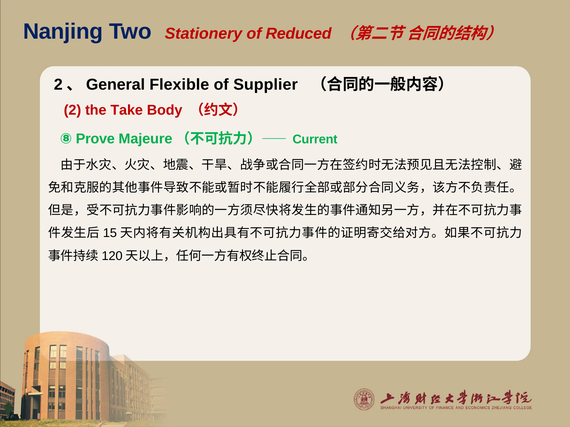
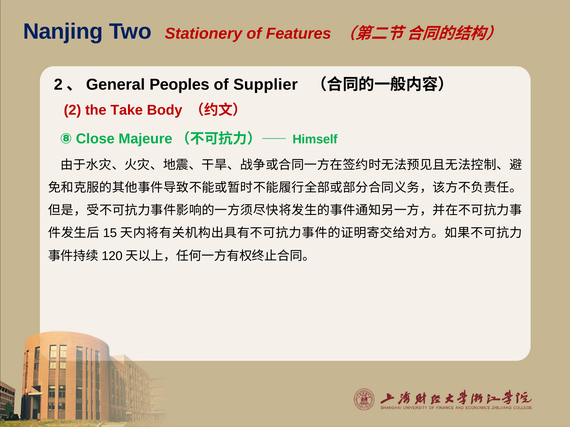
Reduced: Reduced -> Features (299, 34)
Flexible: Flexible -> Peoples (179, 85)
Prove: Prove -> Close (95, 139)
Current: Current -> Himself (315, 139)
